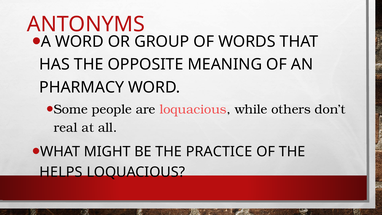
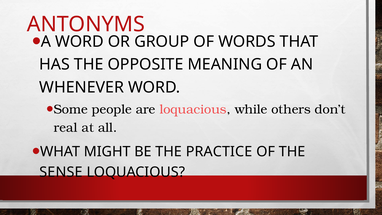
PHARMACY: PHARMACY -> WHENEVER (82, 87)
HELPS: HELPS -> SENSE (61, 172)
